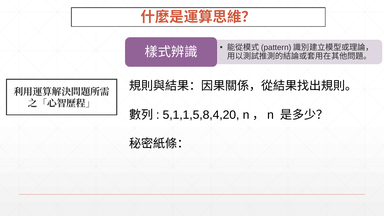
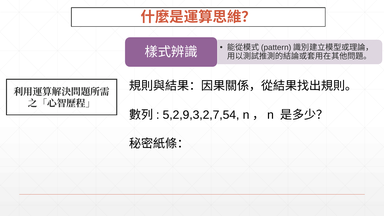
5,1,1,5,8,4,20: 5,1,1,5,8,4,20 -> 5,2,9,3,2,7,54 (201, 115)
